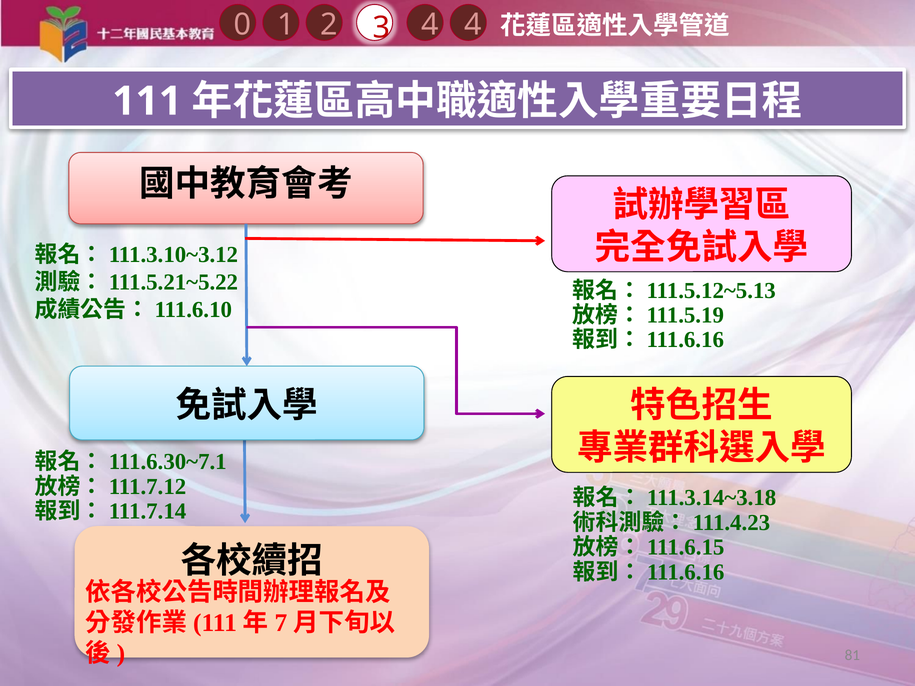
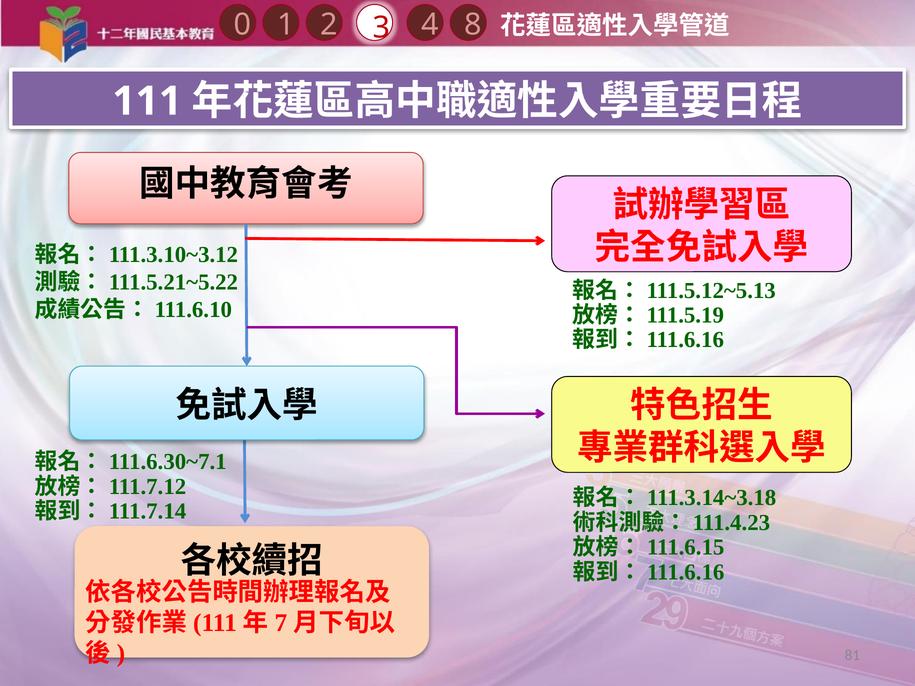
4 4: 4 -> 8 (473, 25)
